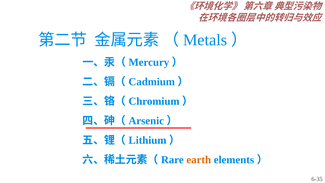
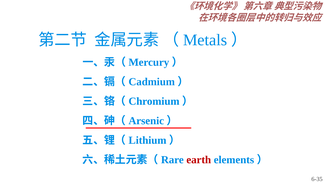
earth colour: orange -> red (199, 160)
